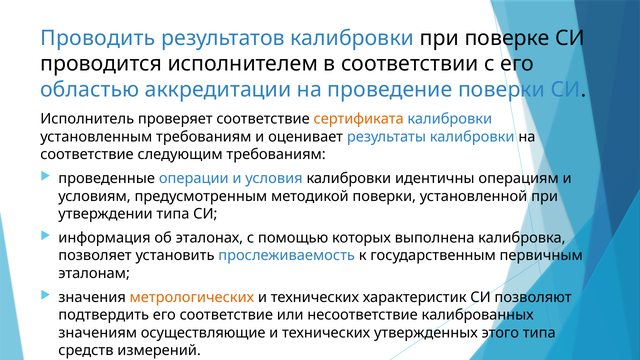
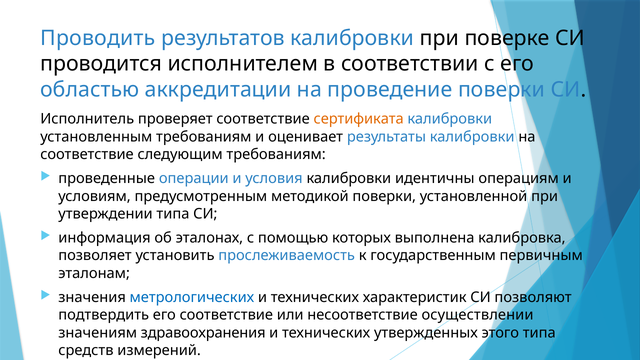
метрологических colour: orange -> blue (192, 297)
калиброванных: калиброванных -> осуществлении (478, 315)
осуществляющие: осуществляющие -> здравоохранения (203, 333)
